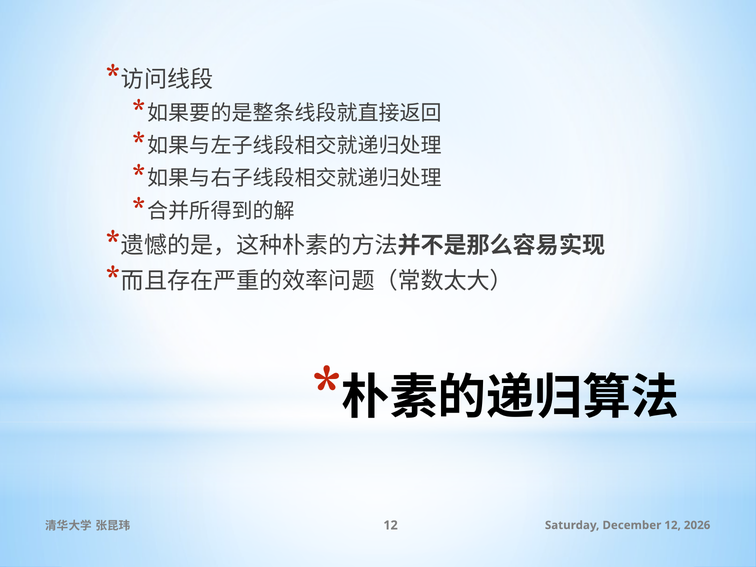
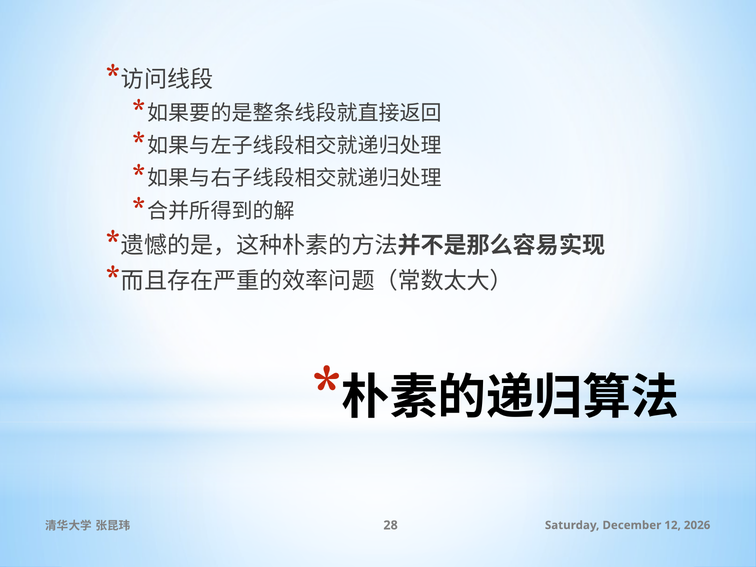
12: 12 -> 28 (391, 525)
